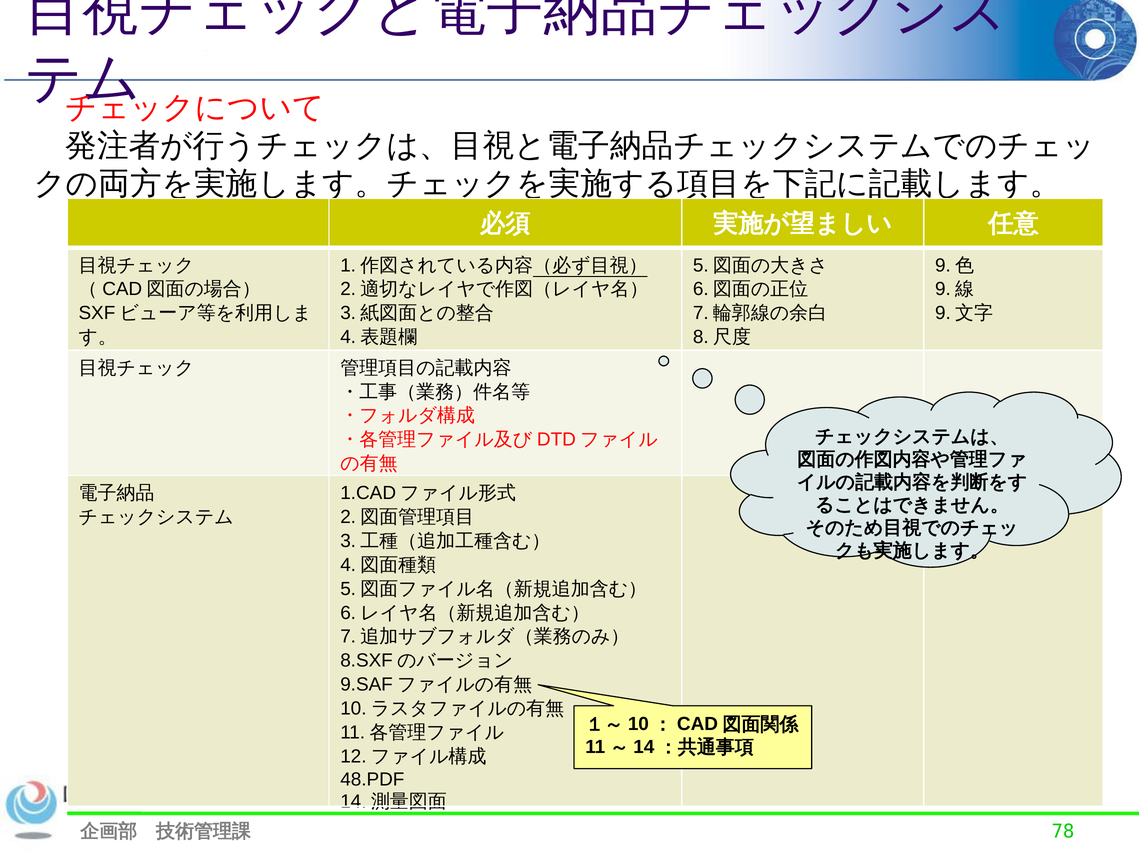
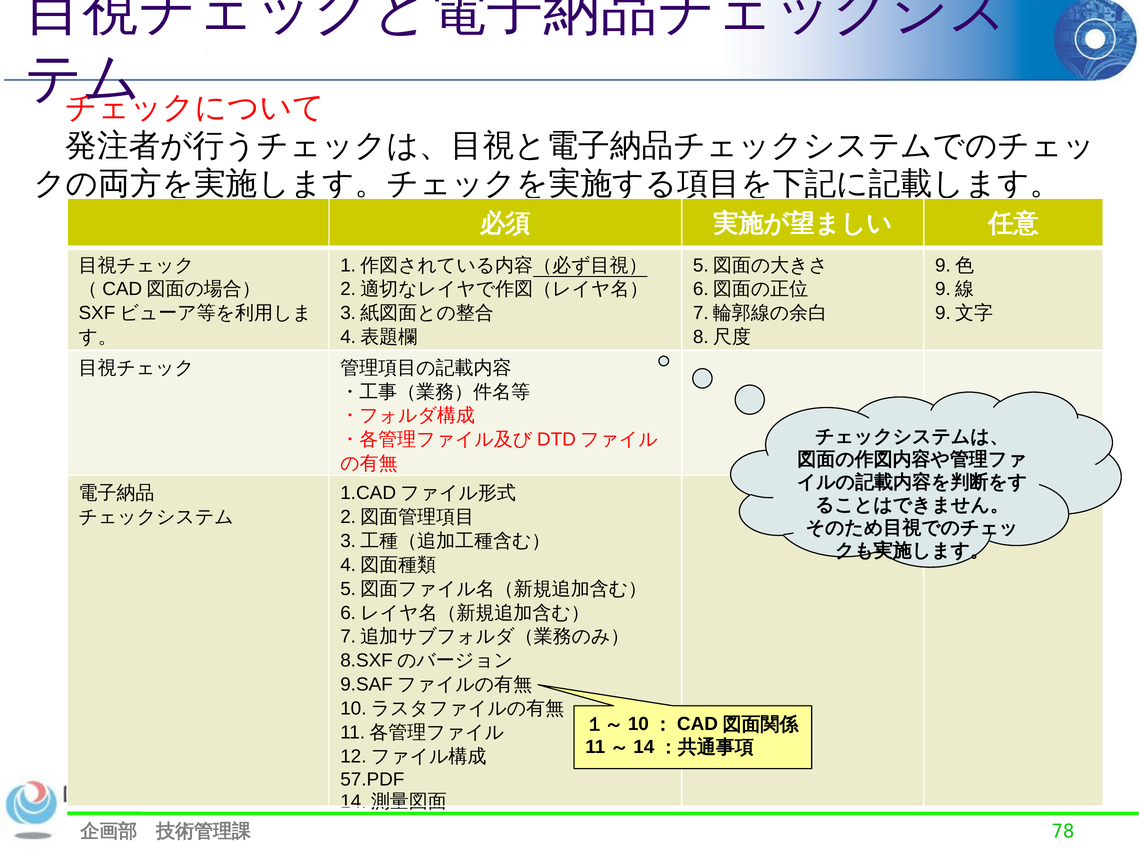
48.PDF: 48.PDF -> 57.PDF (372, 779)
